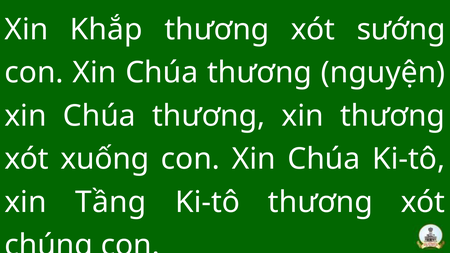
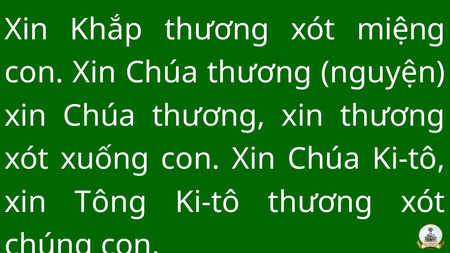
sướng: sướng -> miệng (401, 30)
Tầng: Tầng -> Tông (111, 202)
